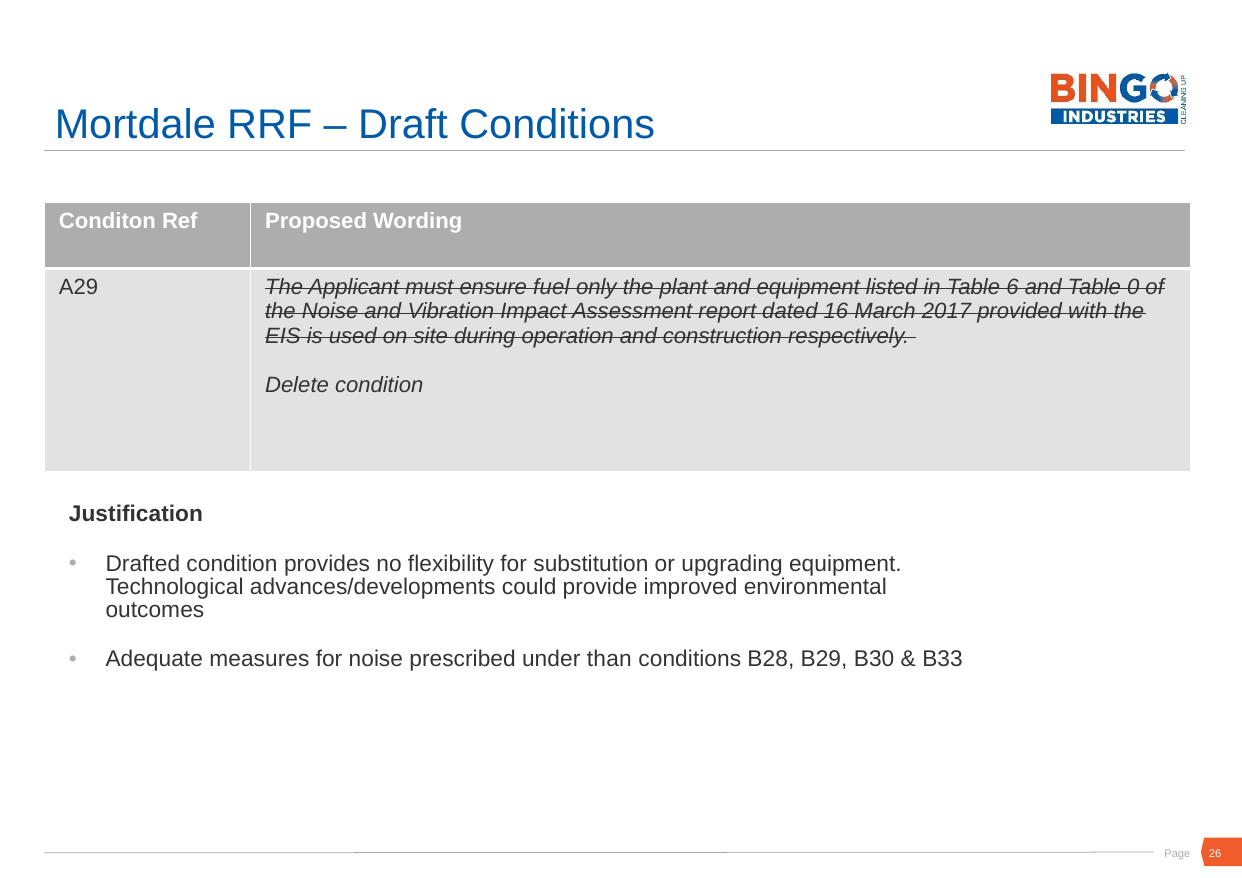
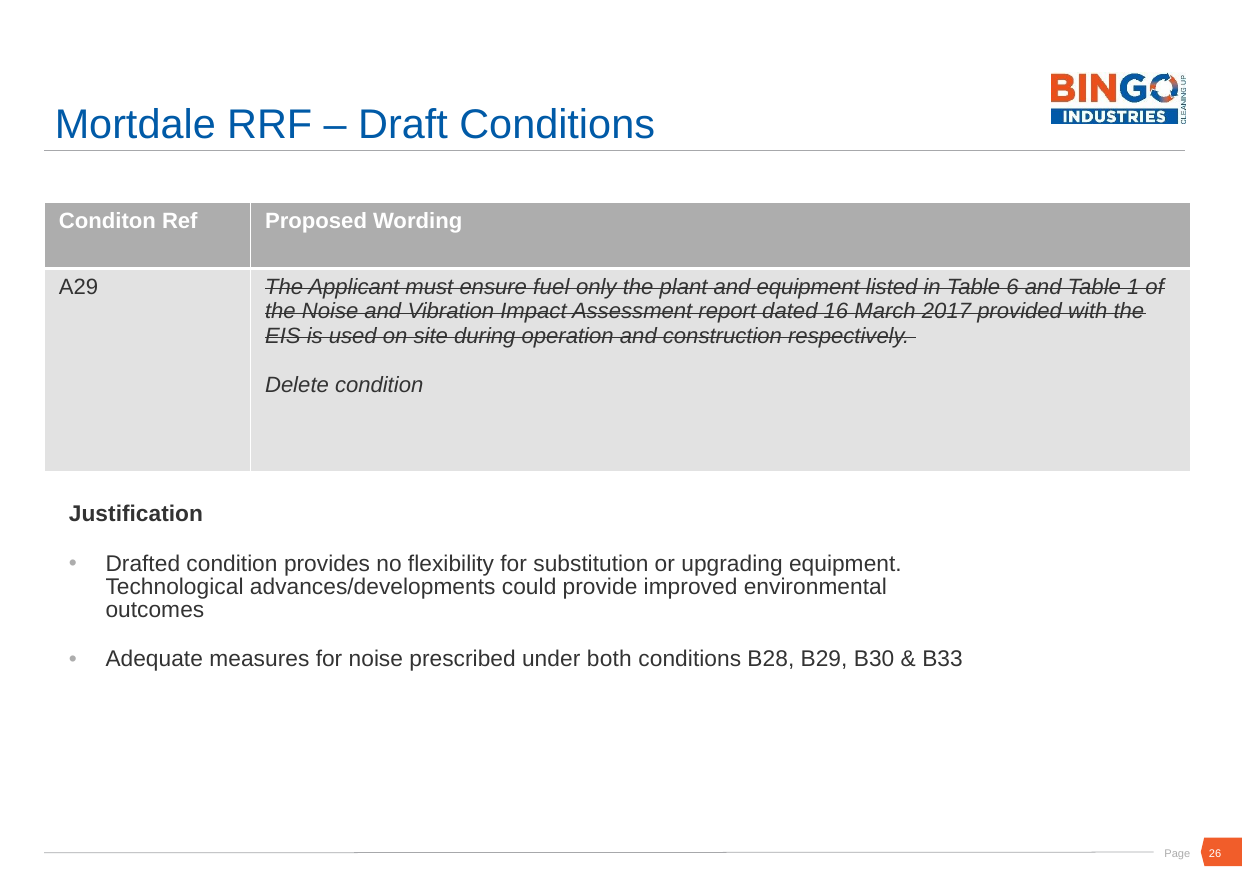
0: 0 -> 1 (1133, 287)
than: than -> both (609, 659)
